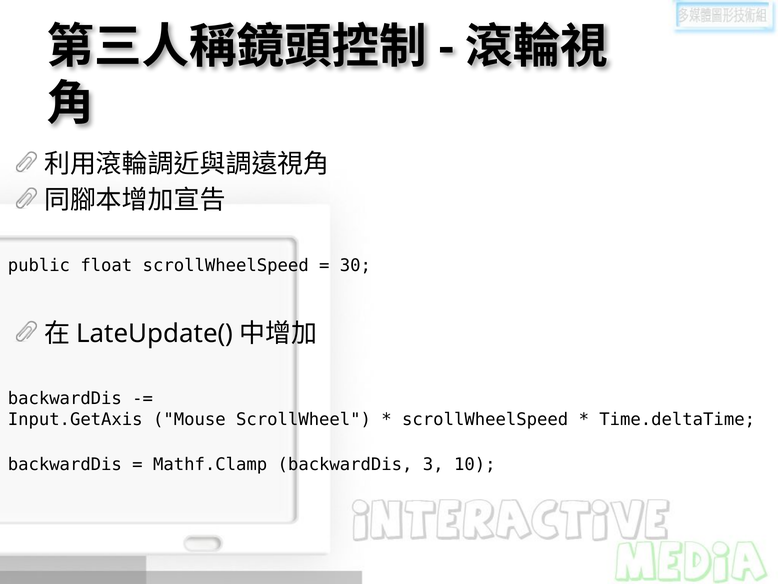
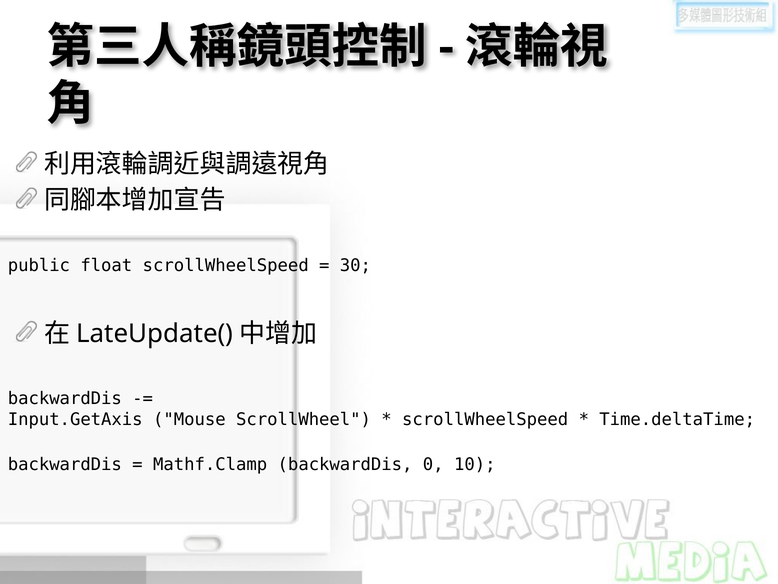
3: 3 -> 0 (433, 464)
